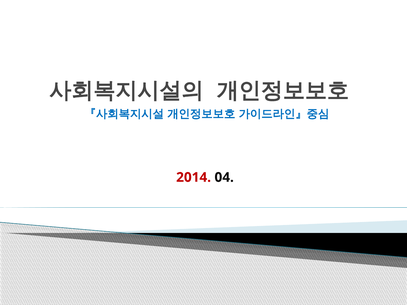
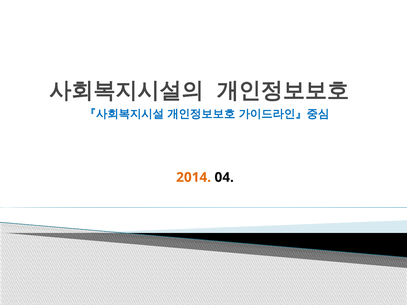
2014 colour: red -> orange (194, 178)
